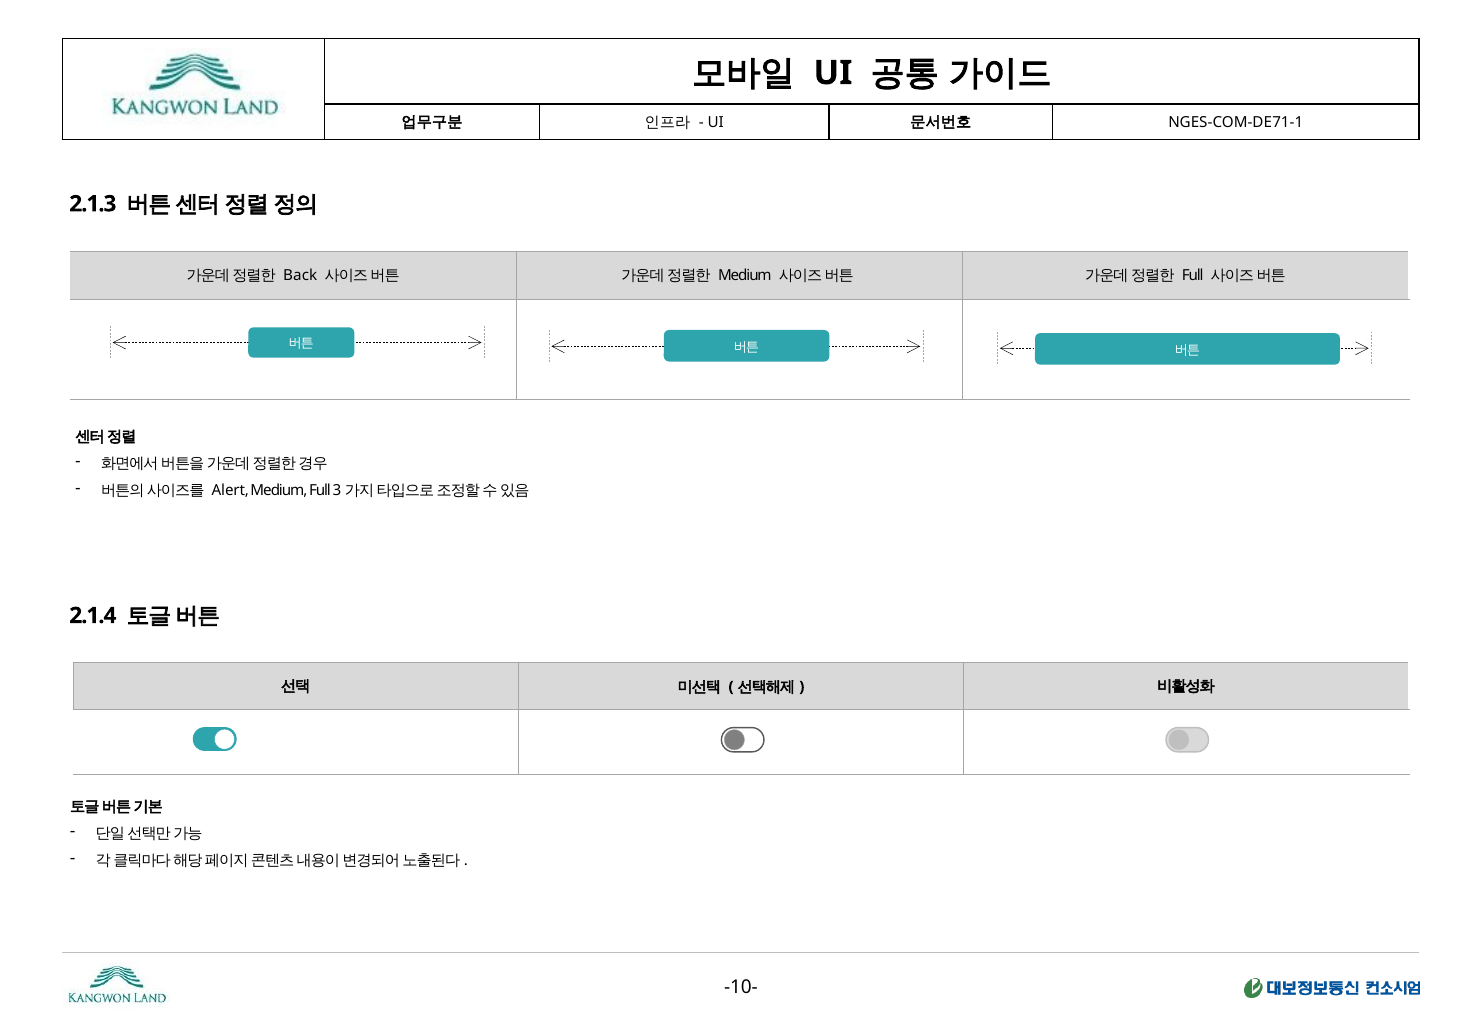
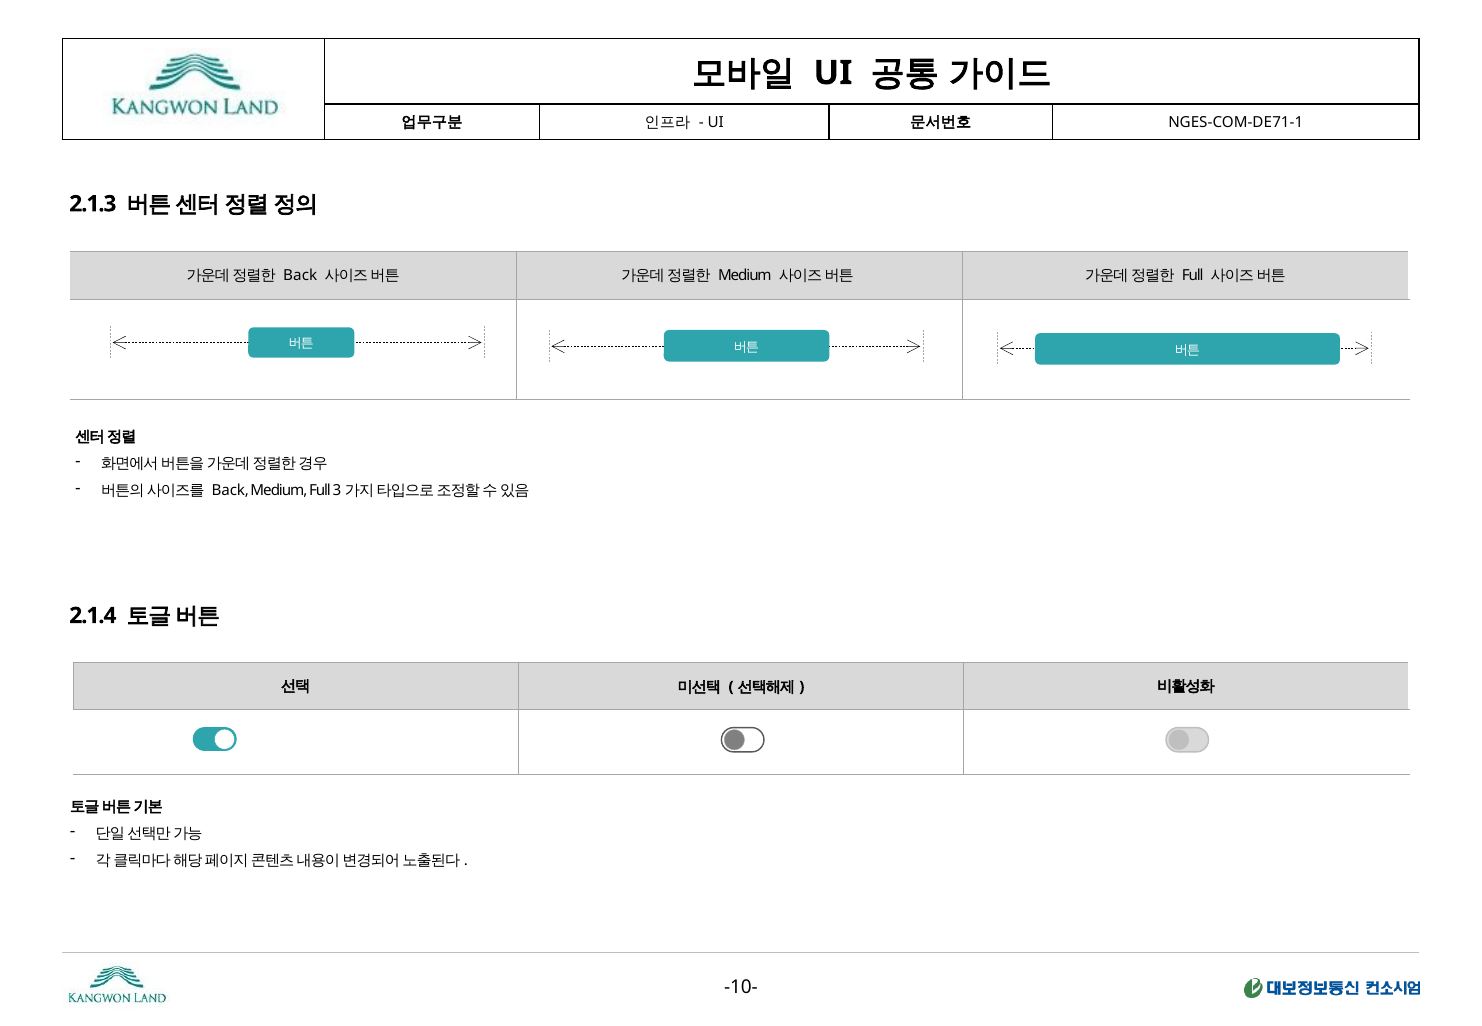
Alert: Alert -> Back (230, 491)
